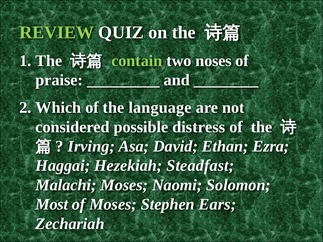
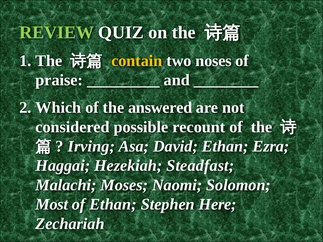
contain colour: light green -> yellow (137, 61)
language: language -> answered (160, 108)
distress: distress -> recount (199, 127)
of Moses: Moses -> Ethan (113, 205)
Ears: Ears -> Here (218, 205)
